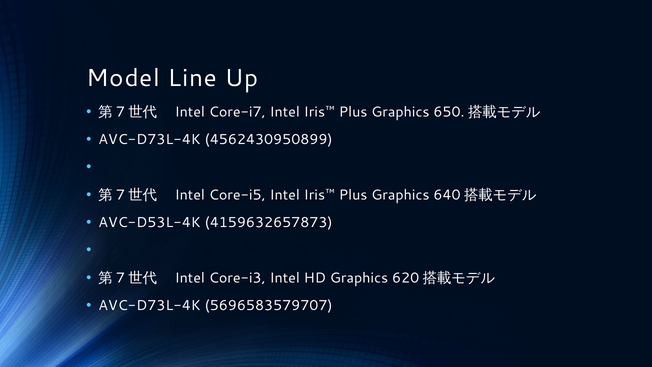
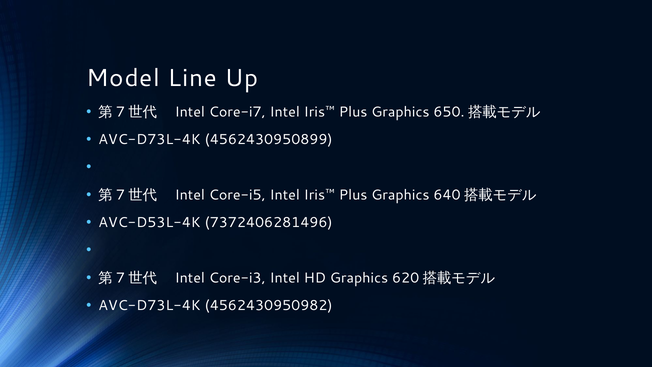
4159632657873: 4159632657873 -> 7372406281496 (269, 223)
5696583579707: 5696583579707 -> 4562430950982 (269, 305)
